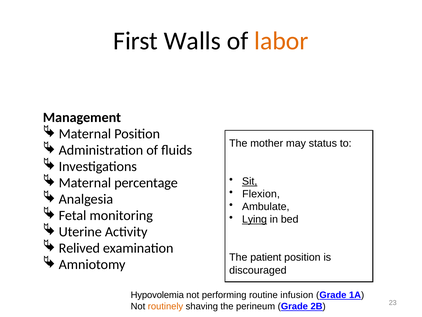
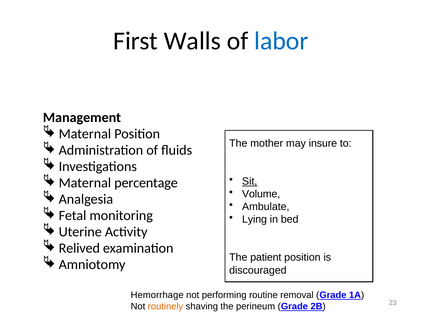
labor colour: orange -> blue (281, 41)
status: status -> insure (323, 143)
Flexion: Flexion -> Volume (261, 194)
Lying underline: present -> none (254, 219)
Hypovolemia: Hypovolemia -> Hemorrhage (157, 295)
infusion: infusion -> removal (297, 295)
